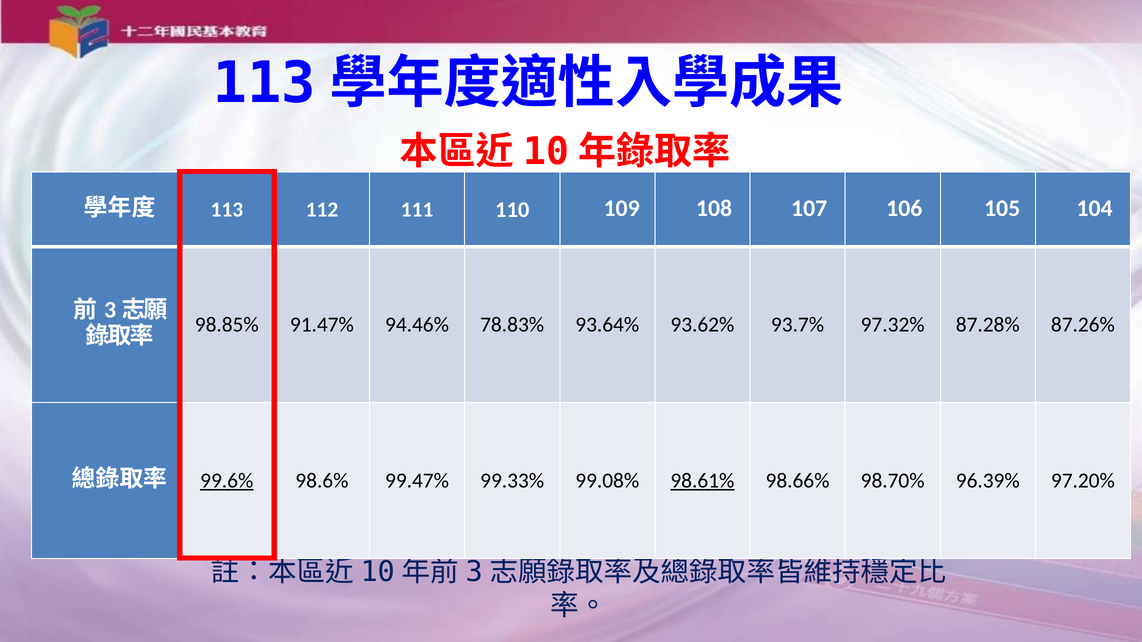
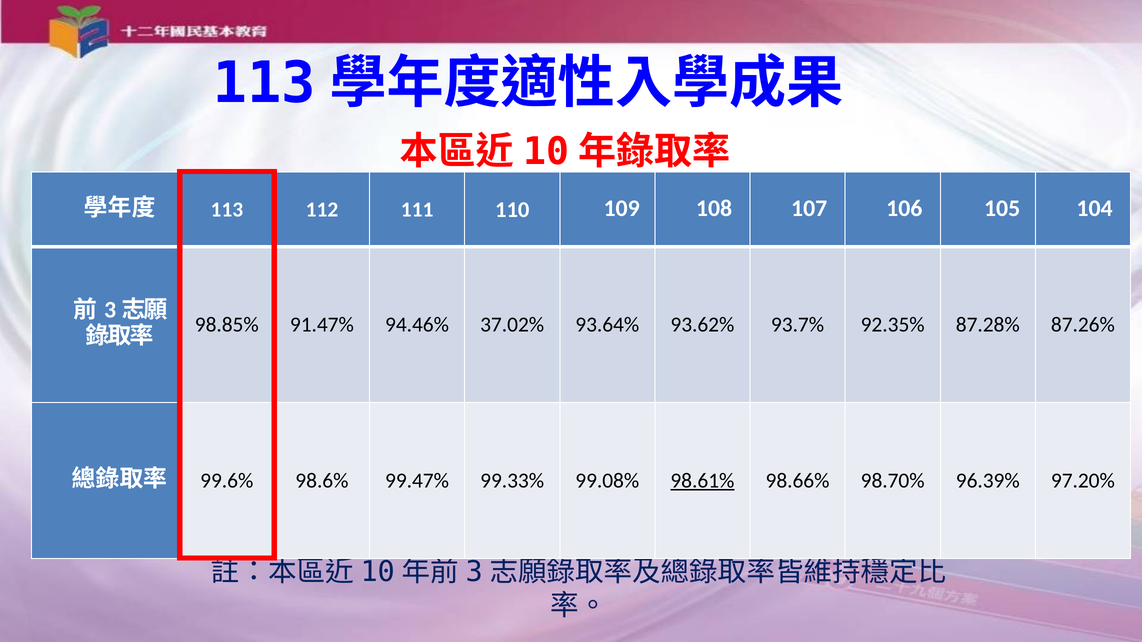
78.83%: 78.83% -> 37.02% (512, 325)
97.32%: 97.32% -> 92.35% (893, 325)
99.6% underline: present -> none (227, 481)
